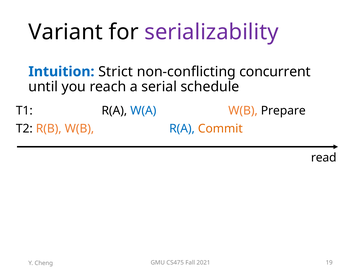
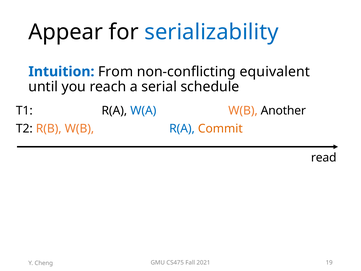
Variant: Variant -> Appear (66, 32)
serializability colour: purple -> blue (211, 32)
Strict: Strict -> From (116, 72)
concurrent: concurrent -> equivalent (275, 72)
Prepare: Prepare -> Another (283, 110)
